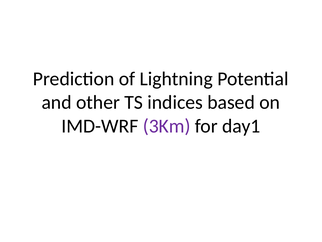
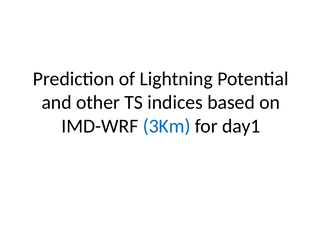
3Km colour: purple -> blue (167, 126)
